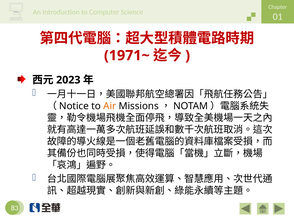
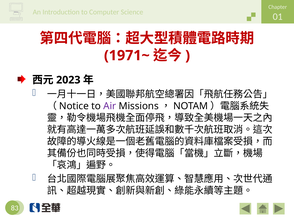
Air colour: orange -> purple (110, 106)
